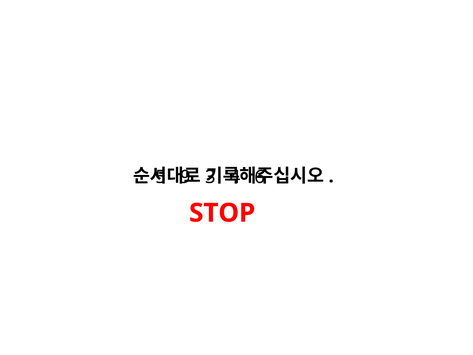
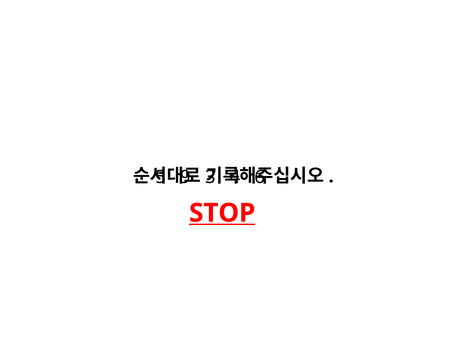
STOP underline: none -> present (222, 213)
